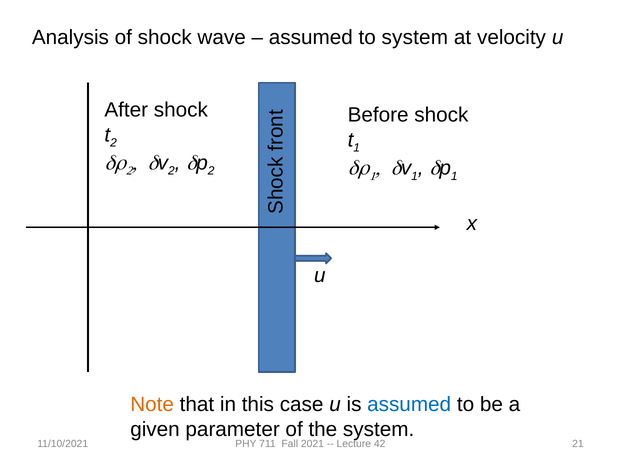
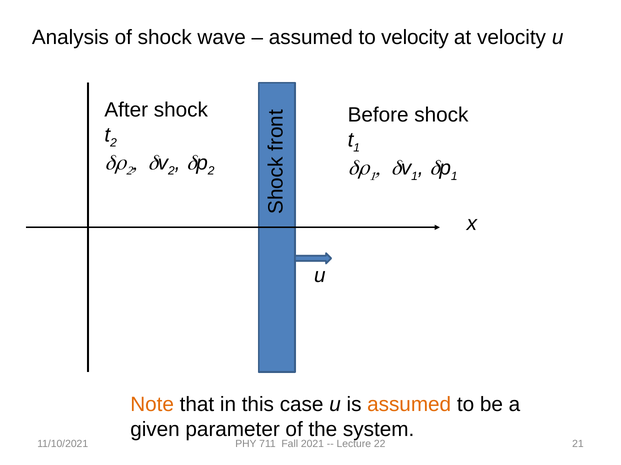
to system: system -> velocity (415, 38)
assumed colour: blue -> orange (409, 405)
42: 42 -> 22 (380, 445)
